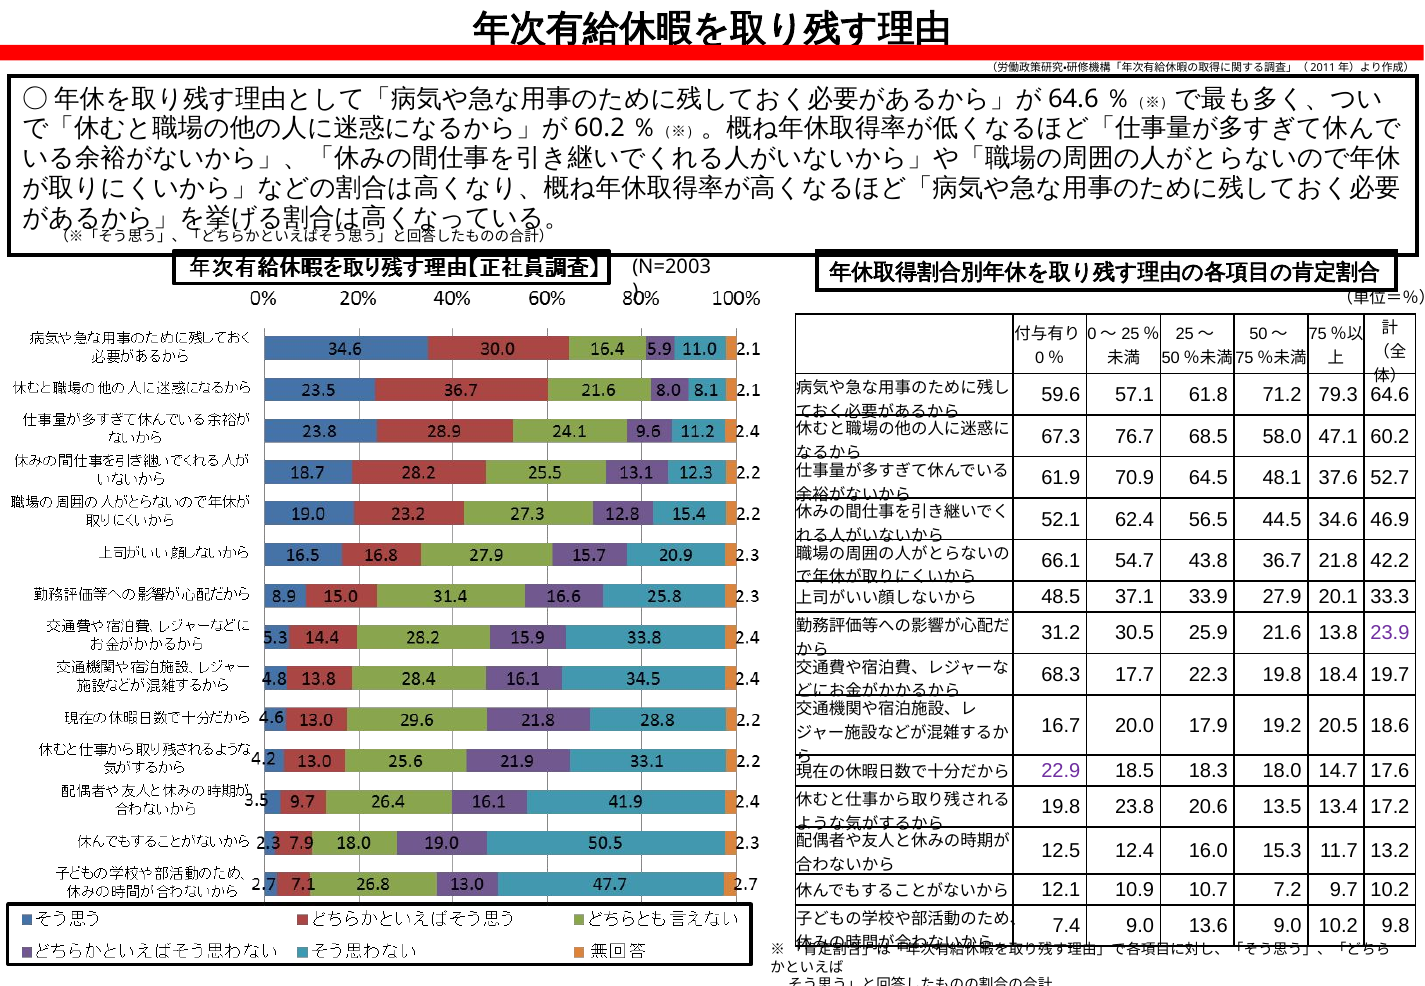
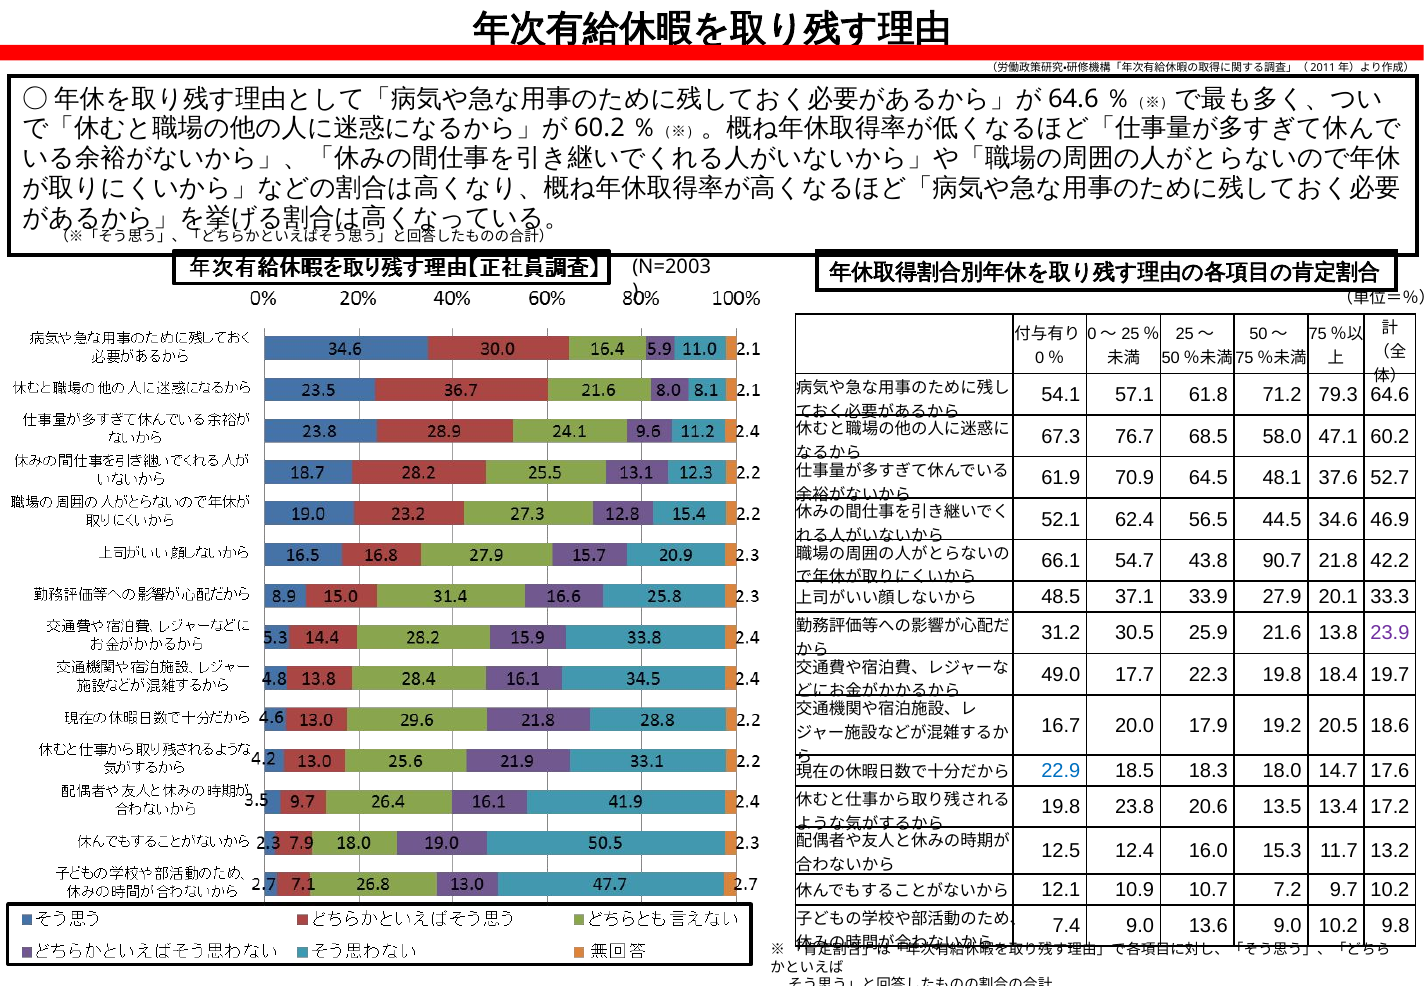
59.6: 59.6 -> 54.1 (1061, 395)
36.7: 36.7 -> 90.7 (1282, 561)
68.3: 68.3 -> 49.0 (1061, 675)
22.9 colour: purple -> blue (1061, 771)
